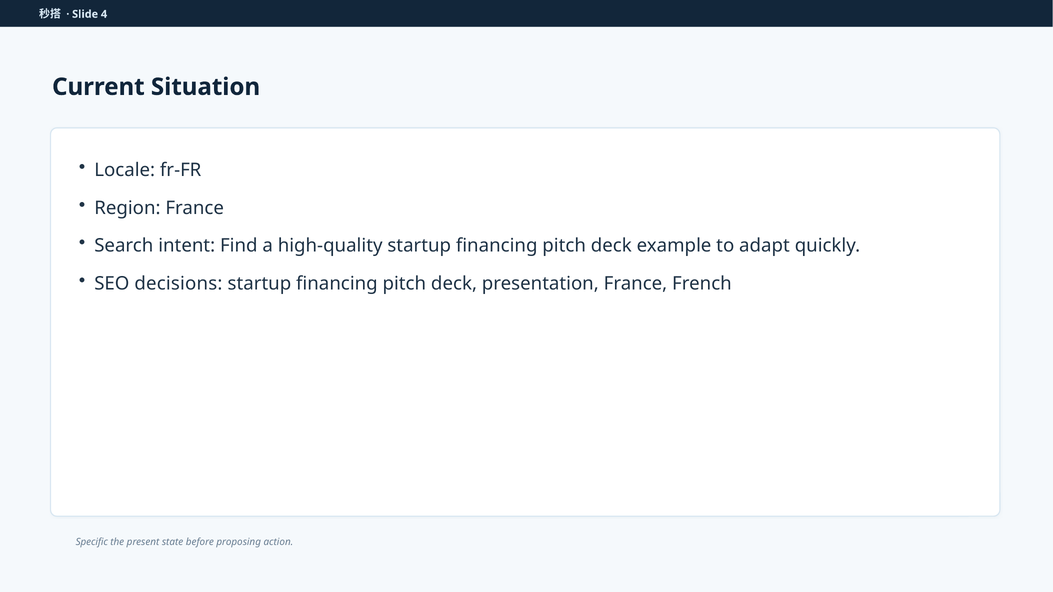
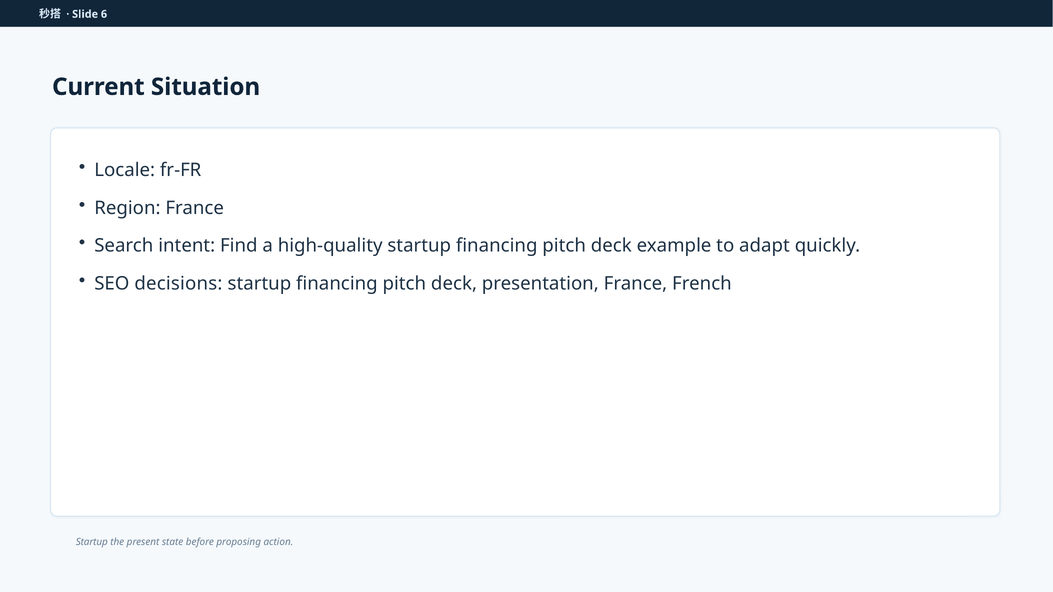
4: 4 -> 6 (104, 14)
Specific: Specific -> Startup (92, 542)
